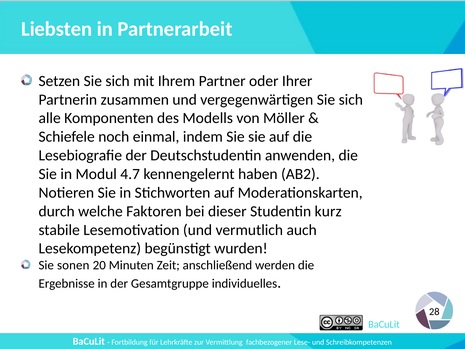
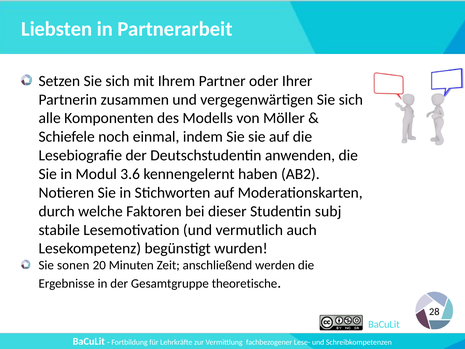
4.7: 4.7 -> 3.6 (130, 174)
kurz: kurz -> subj (328, 211)
individuelles: individuelles -> theoretische (244, 283)
